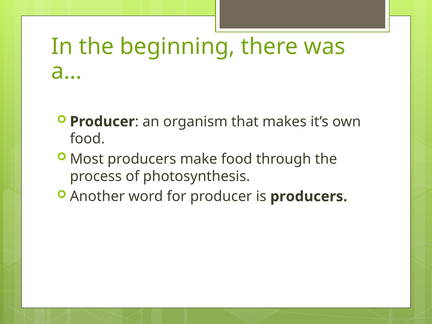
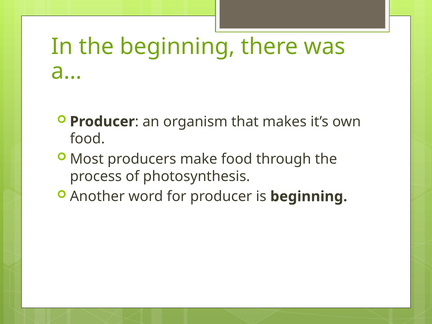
is producers: producers -> beginning (309, 196)
